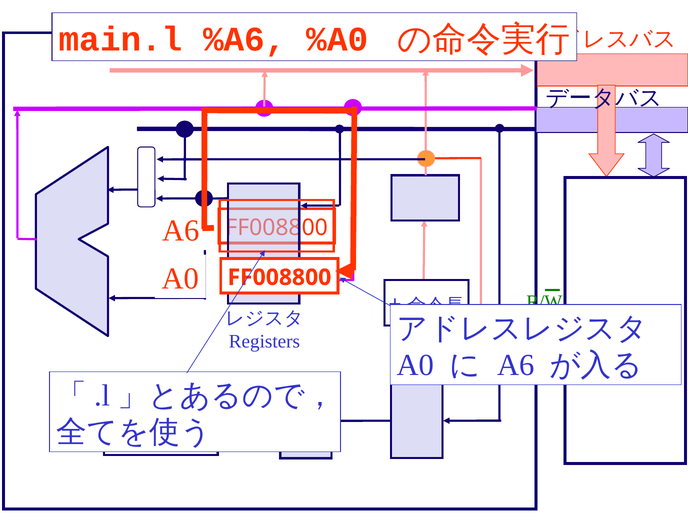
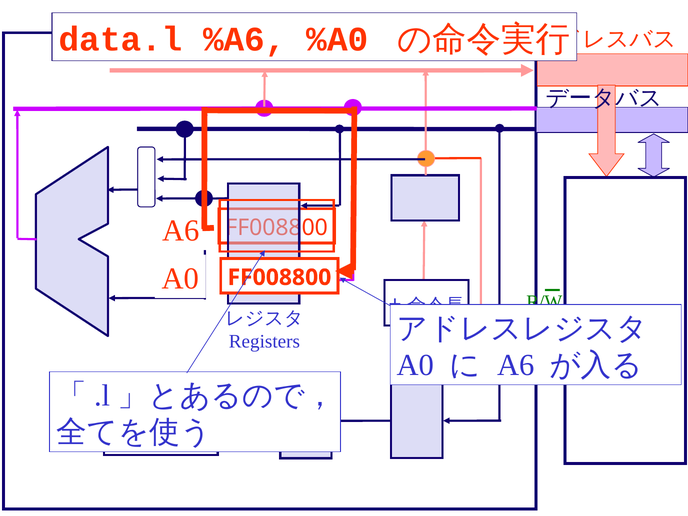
main.l: main.l -> data.l (121, 39)
